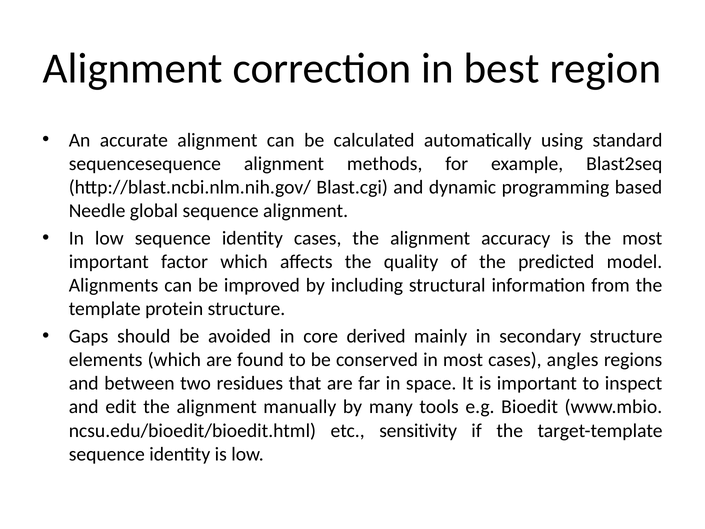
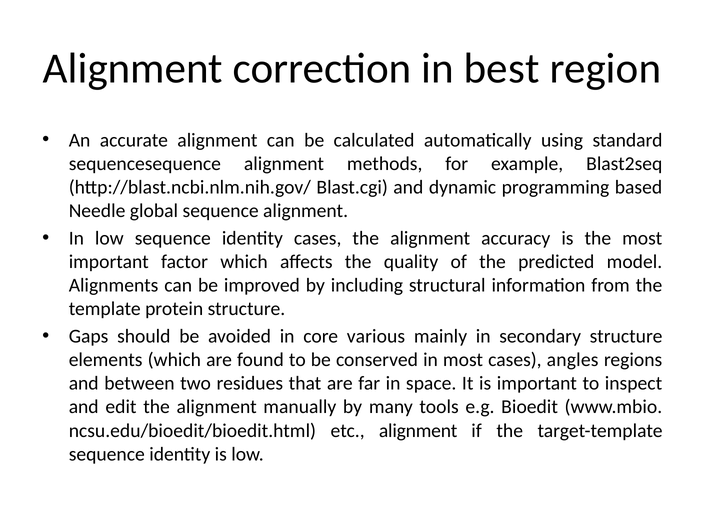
derived: derived -> various (376, 336)
etc sensitivity: sensitivity -> alignment (418, 430)
